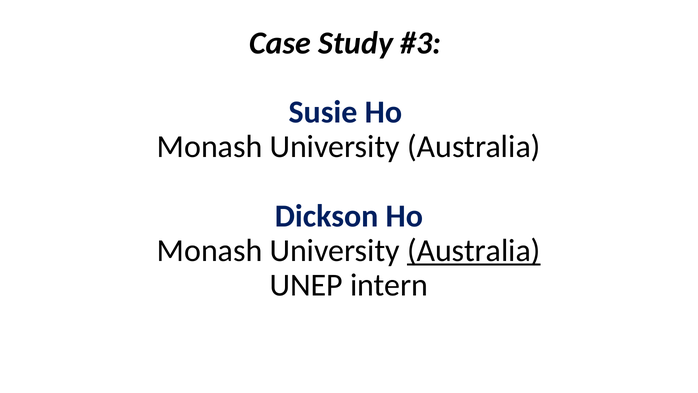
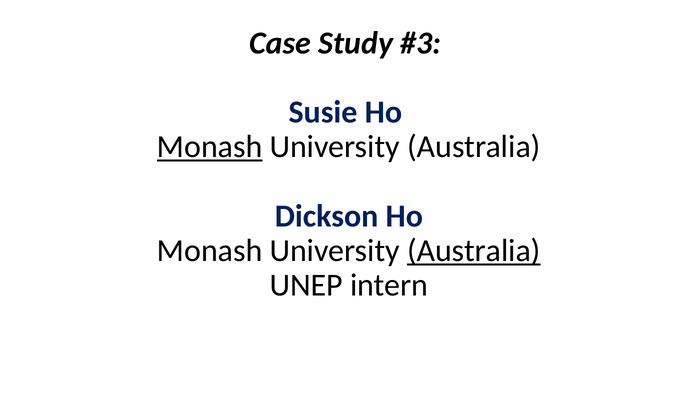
Monash underline: none -> present (210, 147)
